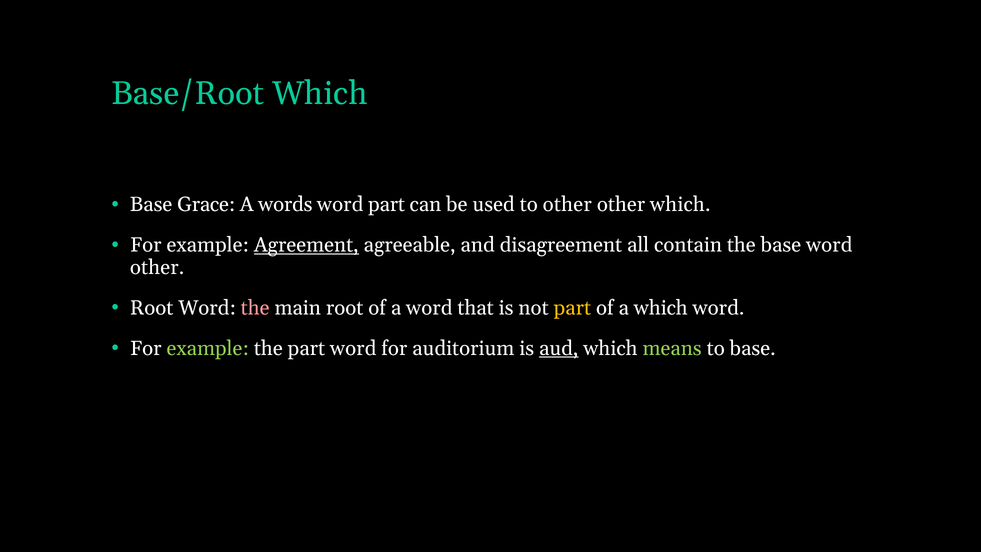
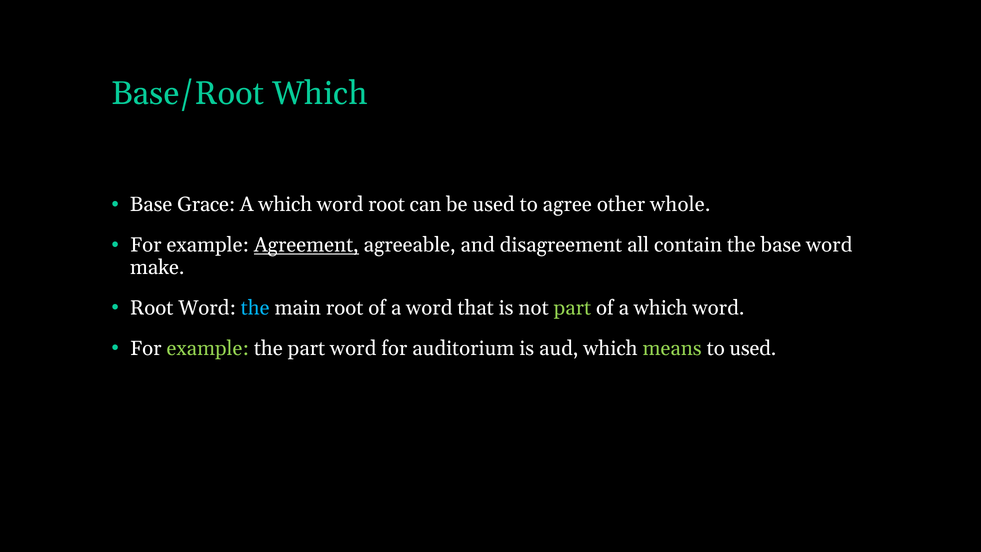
words: words -> which (285, 205)
word part: part -> root (387, 205)
to other: other -> agree (567, 205)
other which: which -> whole (680, 205)
other: other -> make (157, 267)
the colour: pink -> light blue (255, 308)
part colour: yellow -> light green (572, 308)
aud underline: present -> none (559, 348)
to base: base -> used (753, 348)
